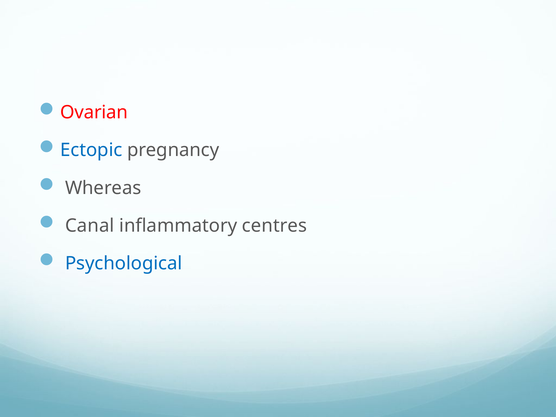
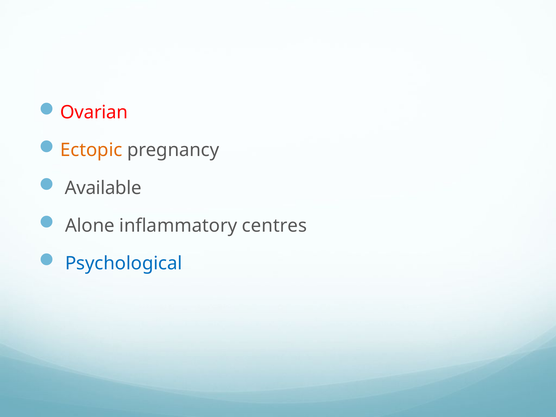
Ectopic colour: blue -> orange (91, 150)
Whereas: Whereas -> Available (103, 188)
Canal: Canal -> Alone (90, 226)
